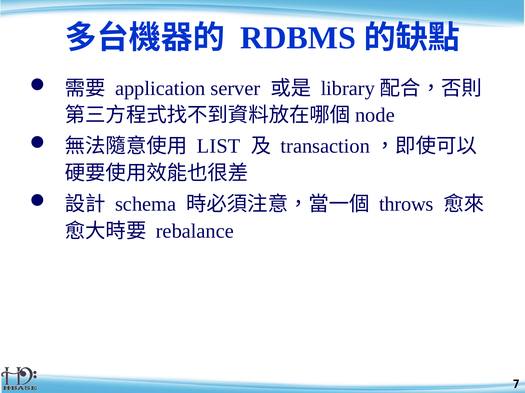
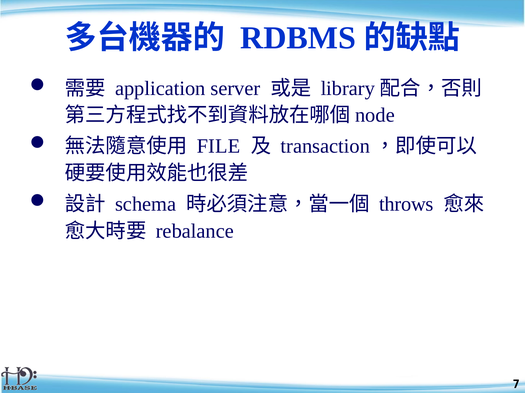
LIST: LIST -> FILE (219, 146)
